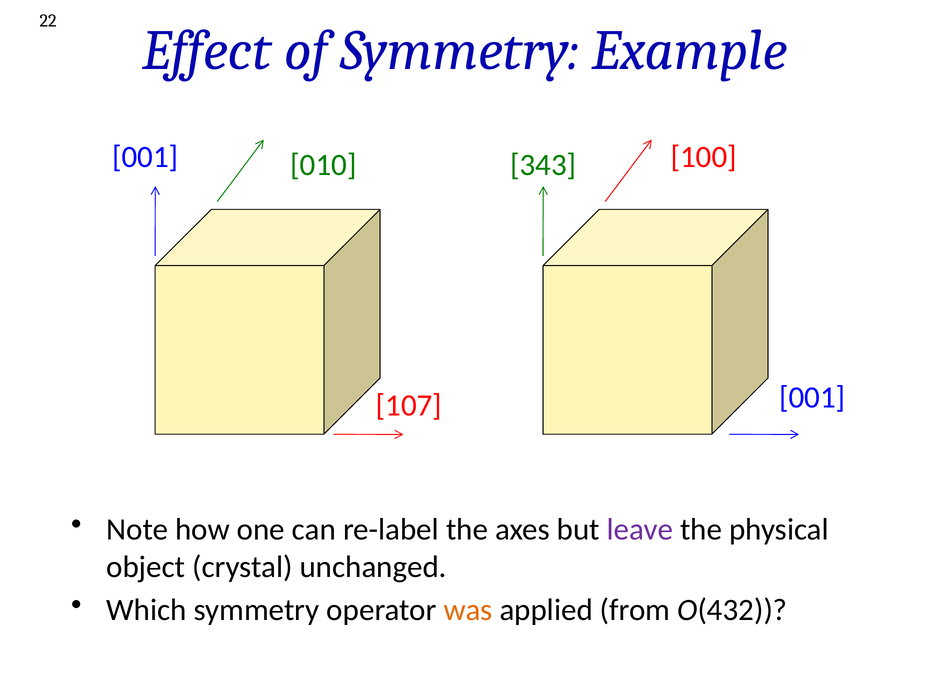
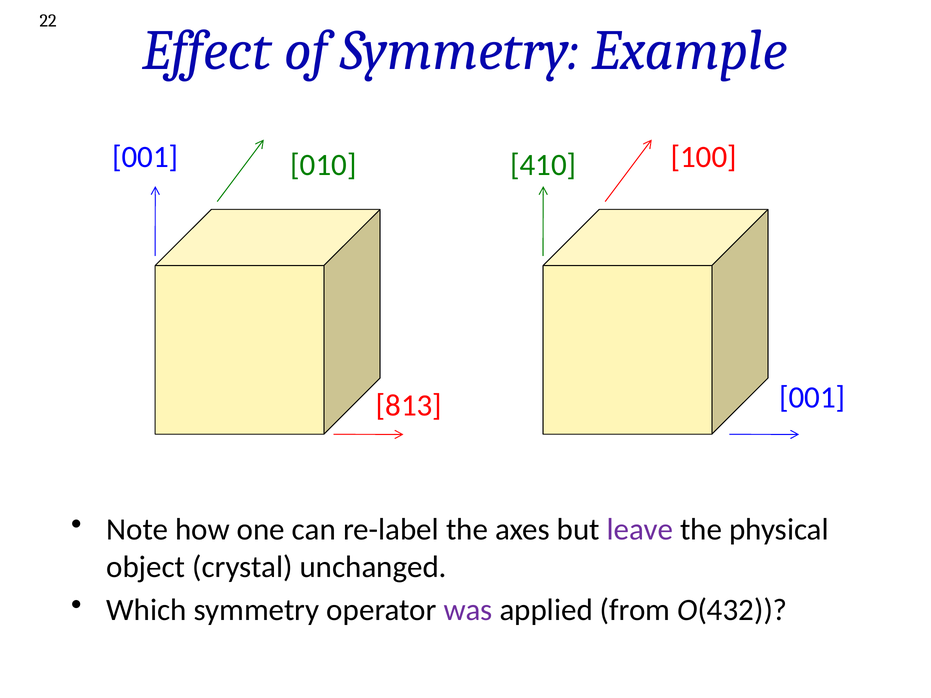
343: 343 -> 410 (543, 165)
107: 107 -> 813 (409, 406)
was colour: orange -> purple (468, 610)
